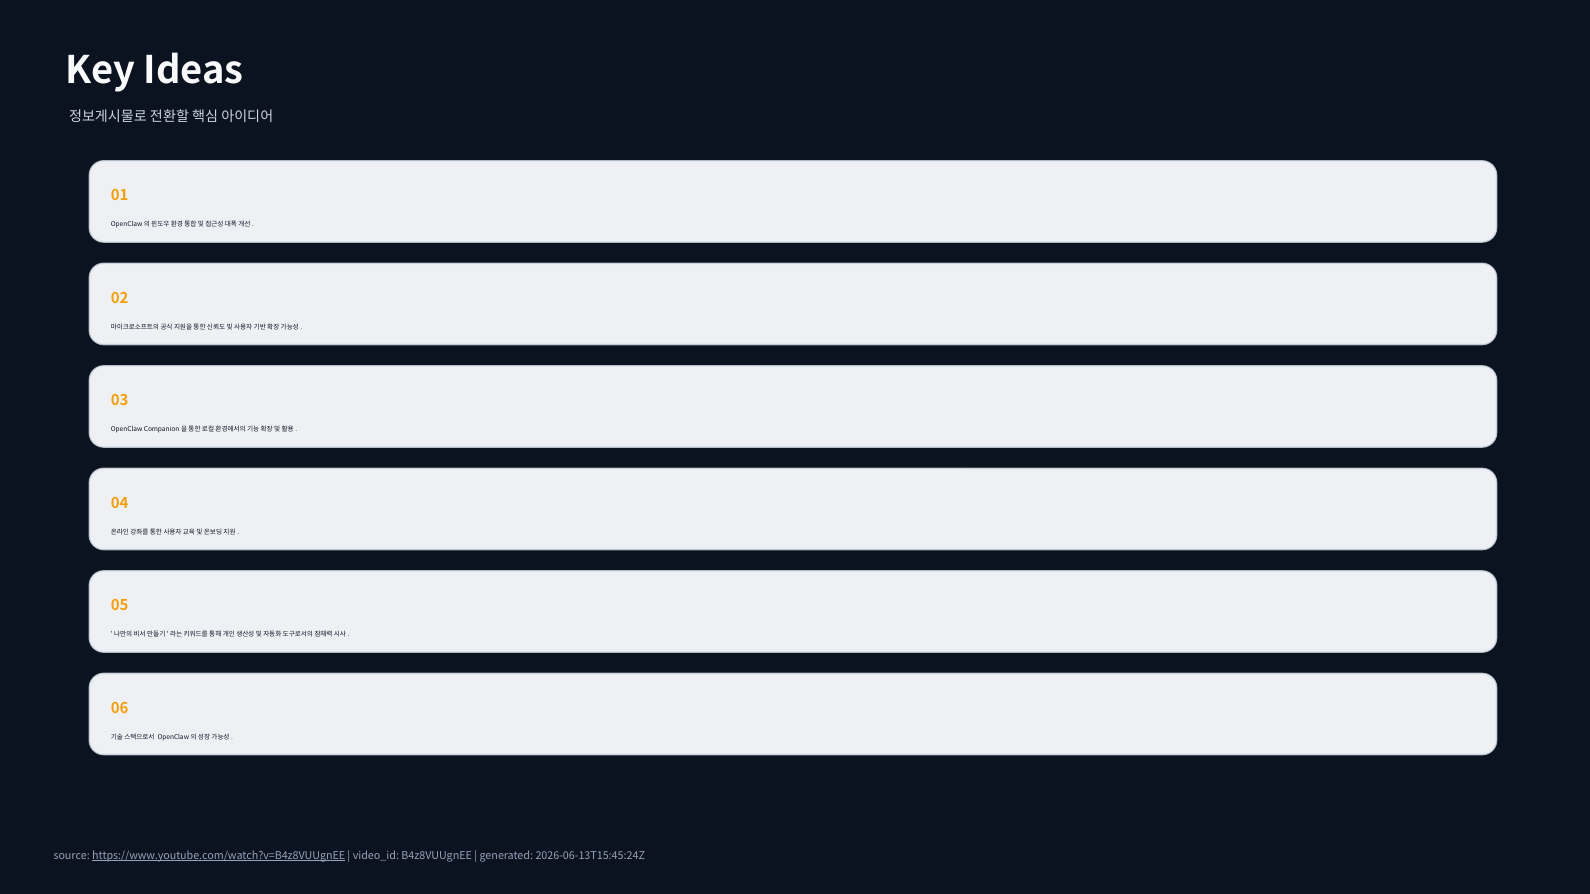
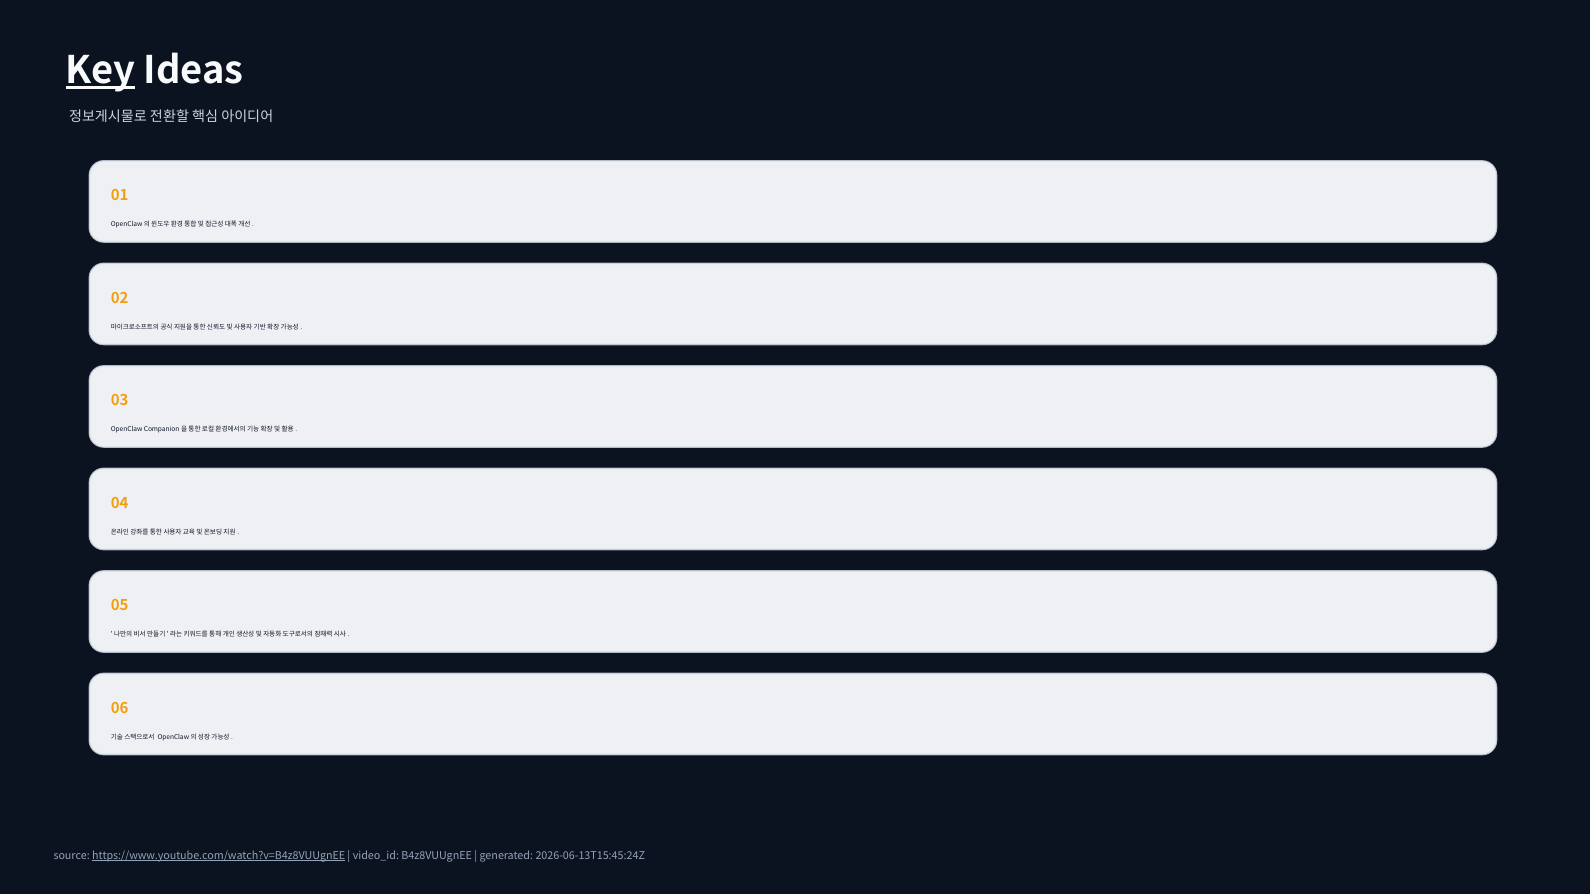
Key underline: none -> present (100, 71)
